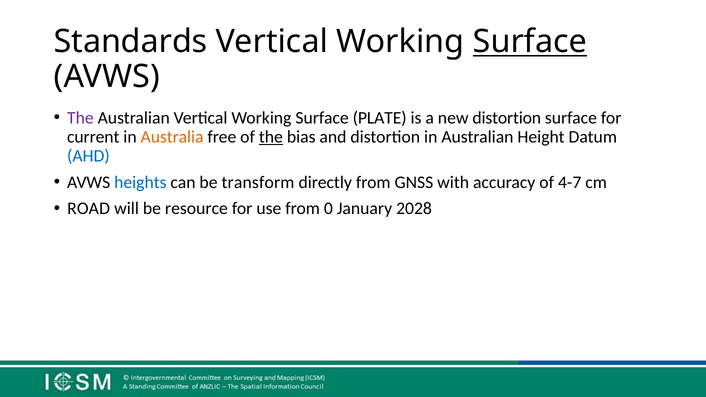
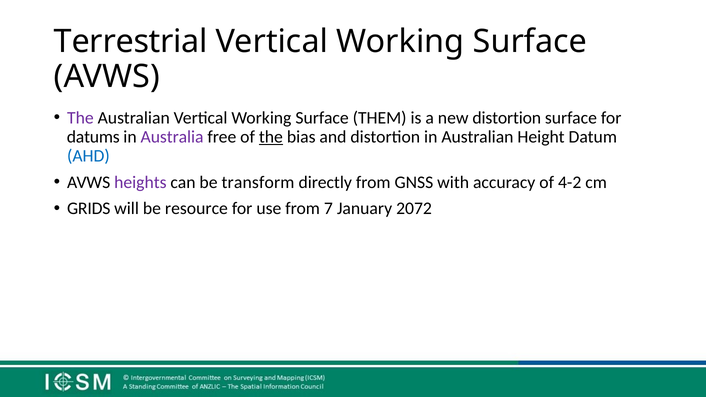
Standards: Standards -> Terrestrial (131, 42)
Surface underline: present -> none (530, 42)
PLATE: PLATE -> THEM (380, 118)
current: current -> datums (93, 137)
Australia colour: orange -> purple (172, 137)
heights colour: blue -> purple (140, 182)
4-7: 4-7 -> 4-2 (570, 182)
ROAD: ROAD -> GRIDS (89, 209)
0: 0 -> 7 (328, 209)
2028: 2028 -> 2072 (414, 209)
